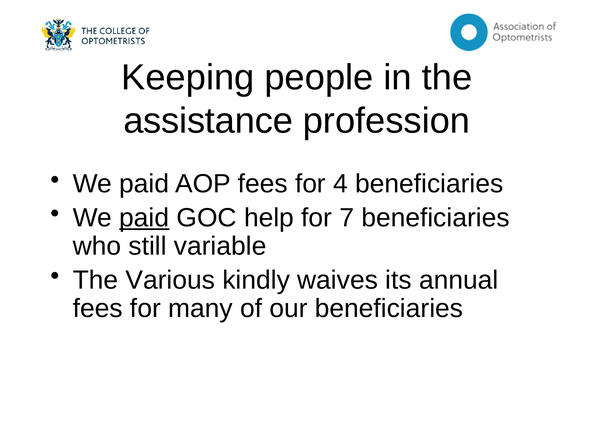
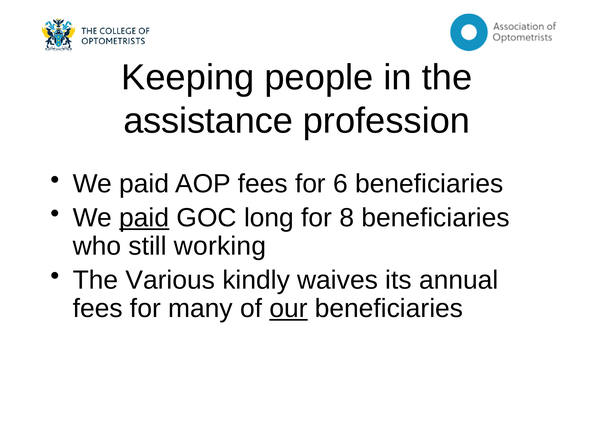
4: 4 -> 6 (340, 184)
help: help -> long (269, 218)
7: 7 -> 8 (347, 218)
variable: variable -> working (220, 246)
our underline: none -> present (288, 309)
